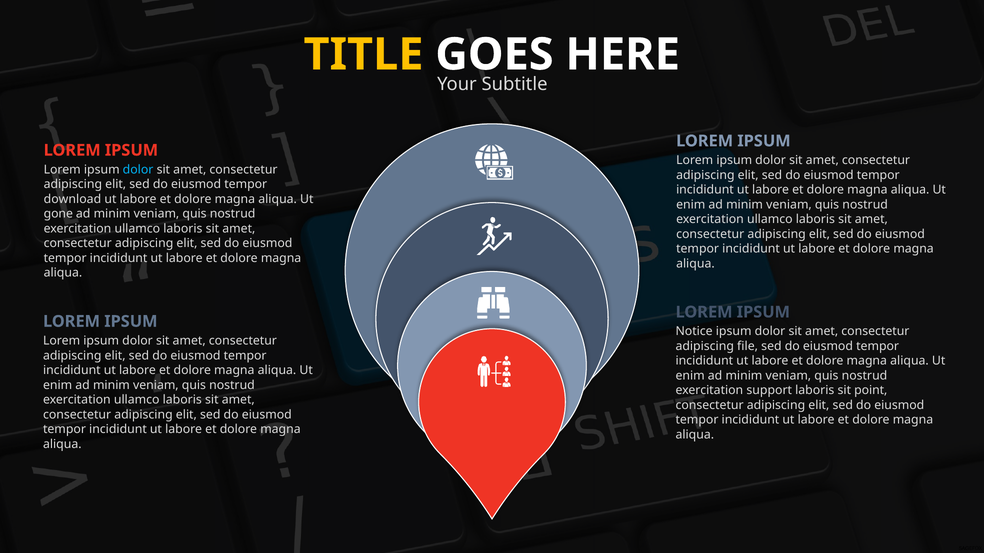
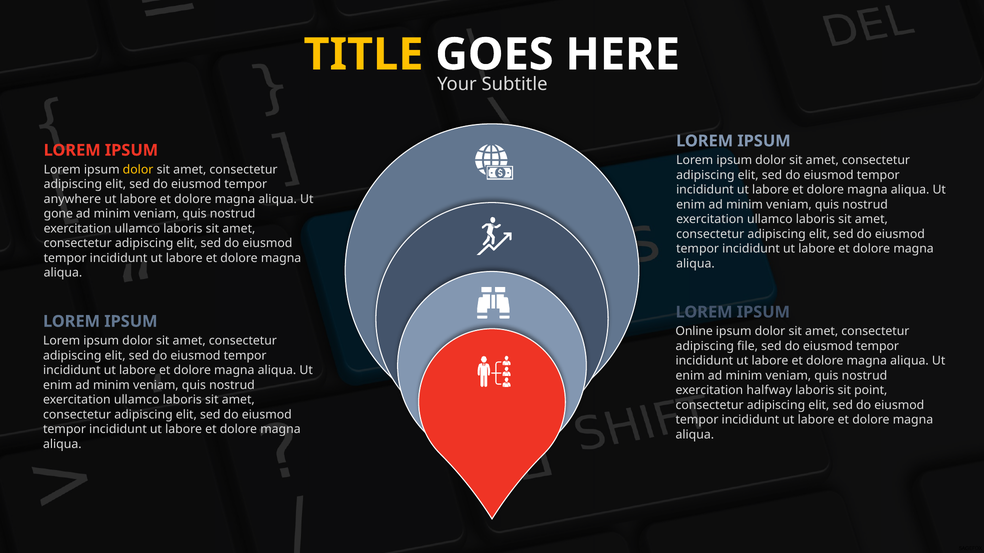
dolor colour: light blue -> yellow (138, 170)
download: download -> anywhere (72, 199)
Notice: Notice -> Online (694, 332)
support: support -> halfway (769, 391)
